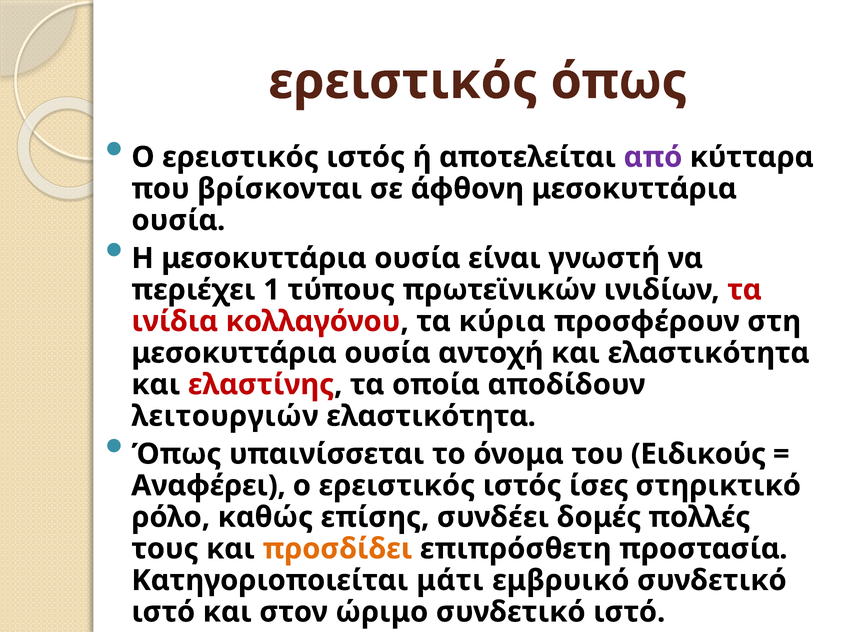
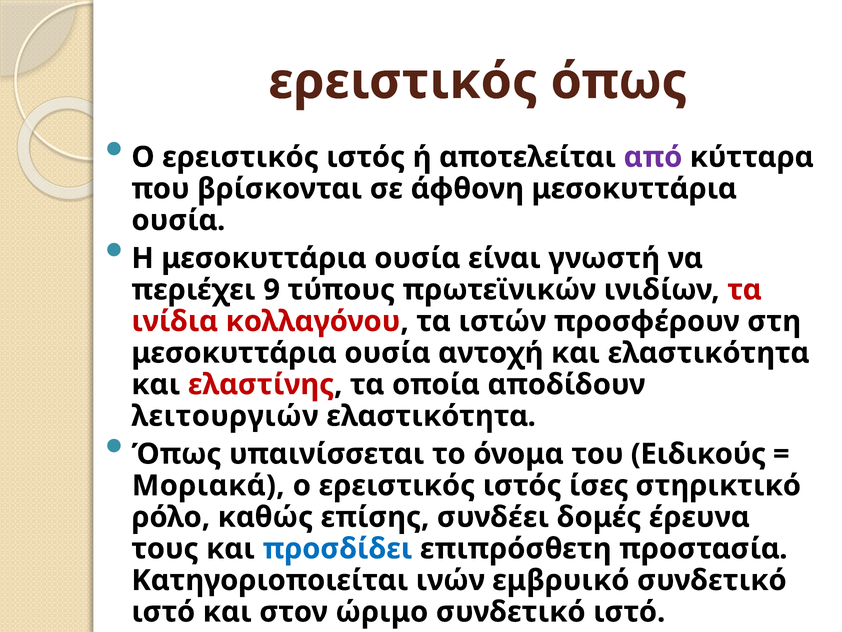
1: 1 -> 9 (272, 290)
κύρια: κύρια -> ιστών (502, 321)
Αναφέρει: Αναφέρει -> Μοριακά (208, 485)
πολλές: πολλές -> έρευνα (699, 517)
προσδίδει colour: orange -> blue (338, 548)
μάτι: μάτι -> ινών (450, 580)
